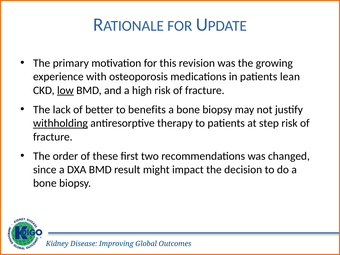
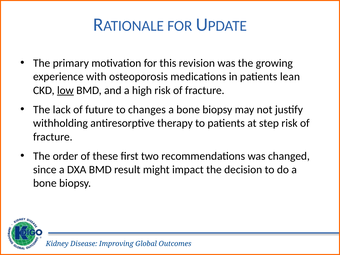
better: better -> future (99, 110)
benefits: benefits -> changes (147, 110)
withholding underline: present -> none (60, 123)
